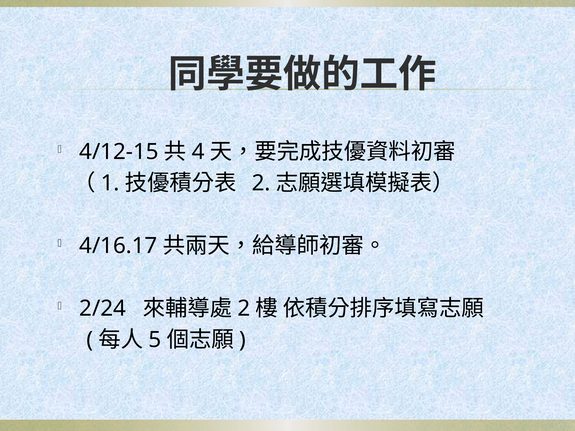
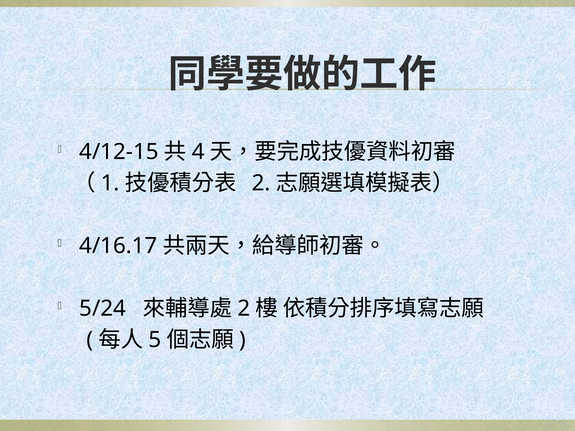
2/24: 2/24 -> 5/24 (103, 309)
